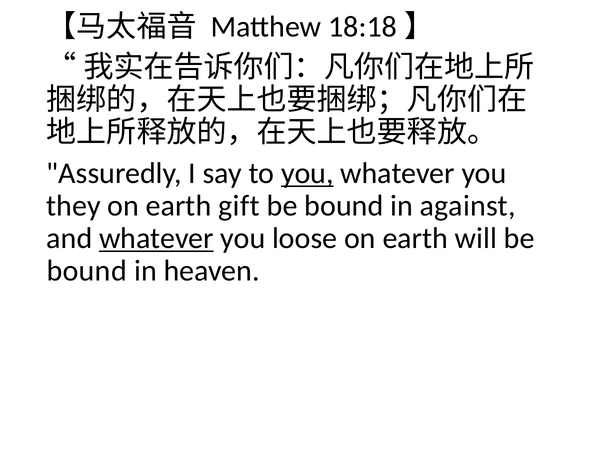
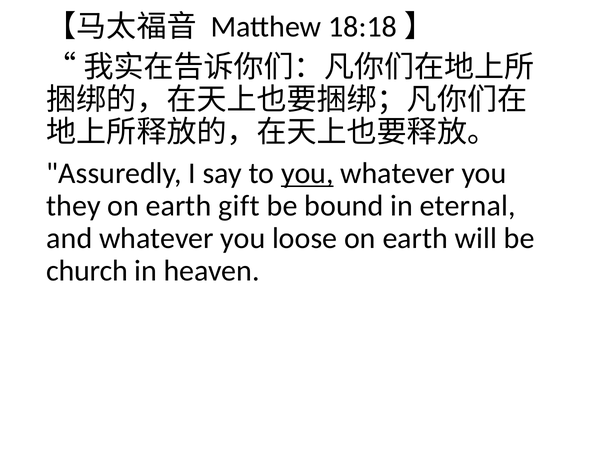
against: against -> eternal (468, 206)
whatever underline: present -> none (156, 238)
bound: bound -> church (87, 271)
